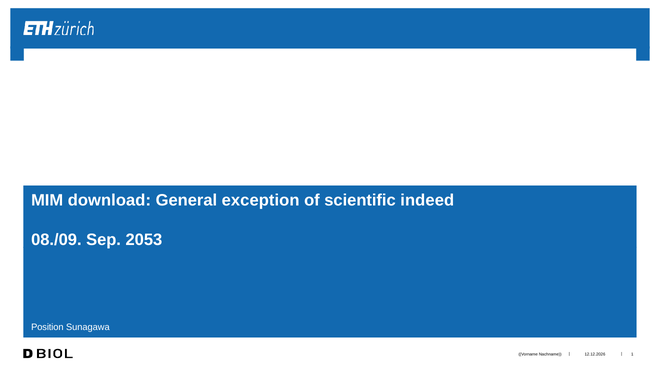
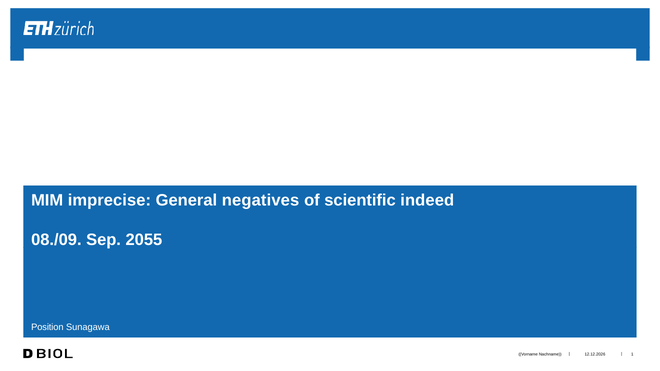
download: download -> imprecise (109, 201)
exception: exception -> negatives (261, 201)
2053: 2053 -> 2055 (144, 240)
